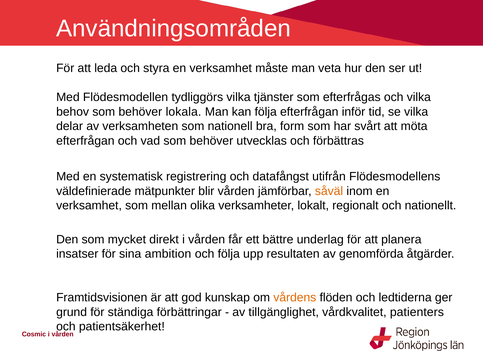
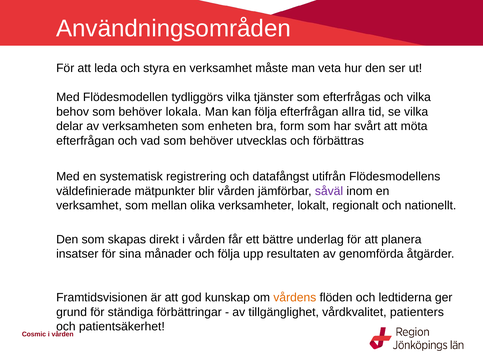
inför: inför -> allra (353, 111)
nationell: nationell -> enheten (230, 126)
såväl colour: orange -> purple (329, 191)
mycket: mycket -> skapas (127, 239)
ambition: ambition -> månader (168, 253)
